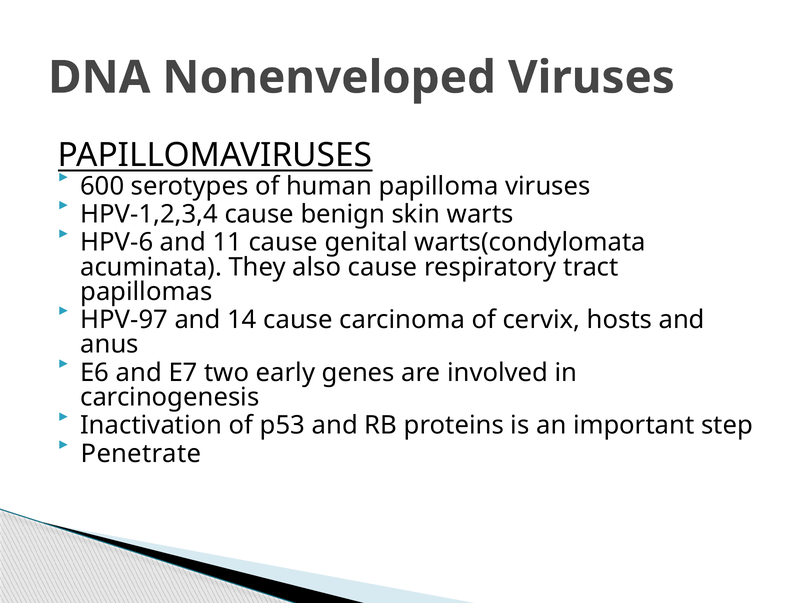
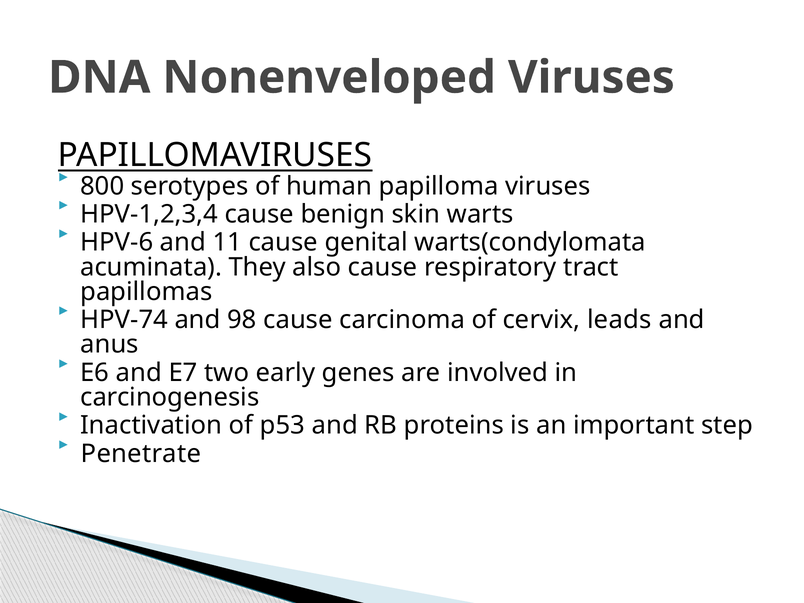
600: 600 -> 800 (102, 186)
HPV-97: HPV-97 -> HPV-74 (124, 320)
14: 14 -> 98 (242, 320)
hosts: hosts -> leads (619, 320)
